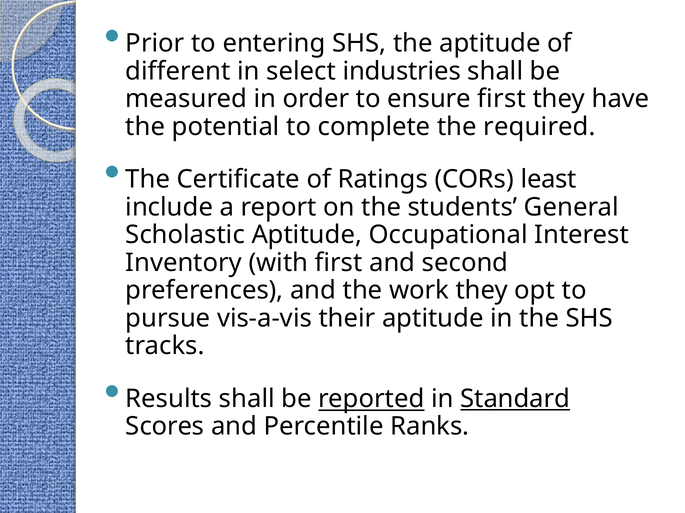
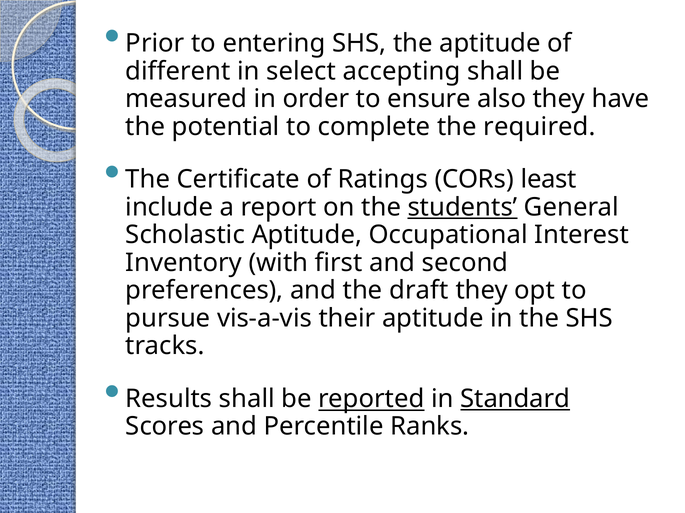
industries: industries -> accepting (402, 71)
ensure first: first -> also (502, 99)
students underline: none -> present (462, 207)
work: work -> draft (419, 291)
